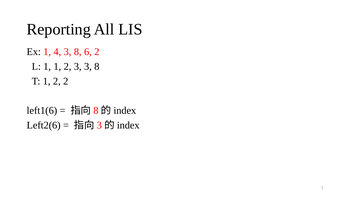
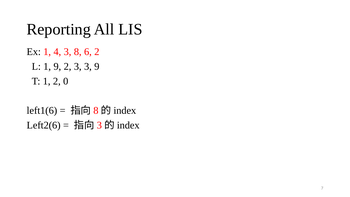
1 1: 1 -> 9 (57, 66)
3 3 8: 8 -> 9 (97, 66)
2 2: 2 -> 0 (66, 81)
